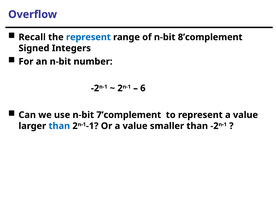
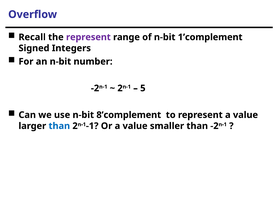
represent colour: blue -> purple (88, 37)
8’complement: 8’complement -> 1’complement (210, 37)
6: 6 -> 5 (143, 88)
7’complement: 7’complement -> 8’complement (129, 115)
